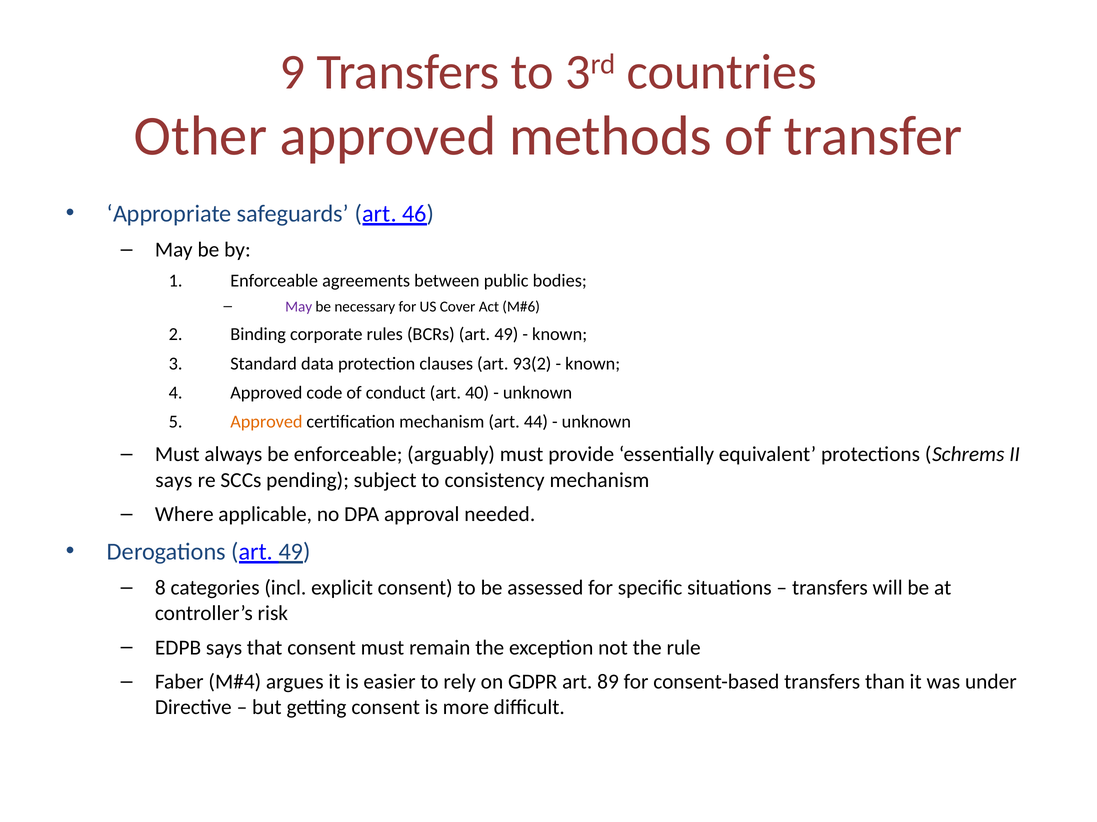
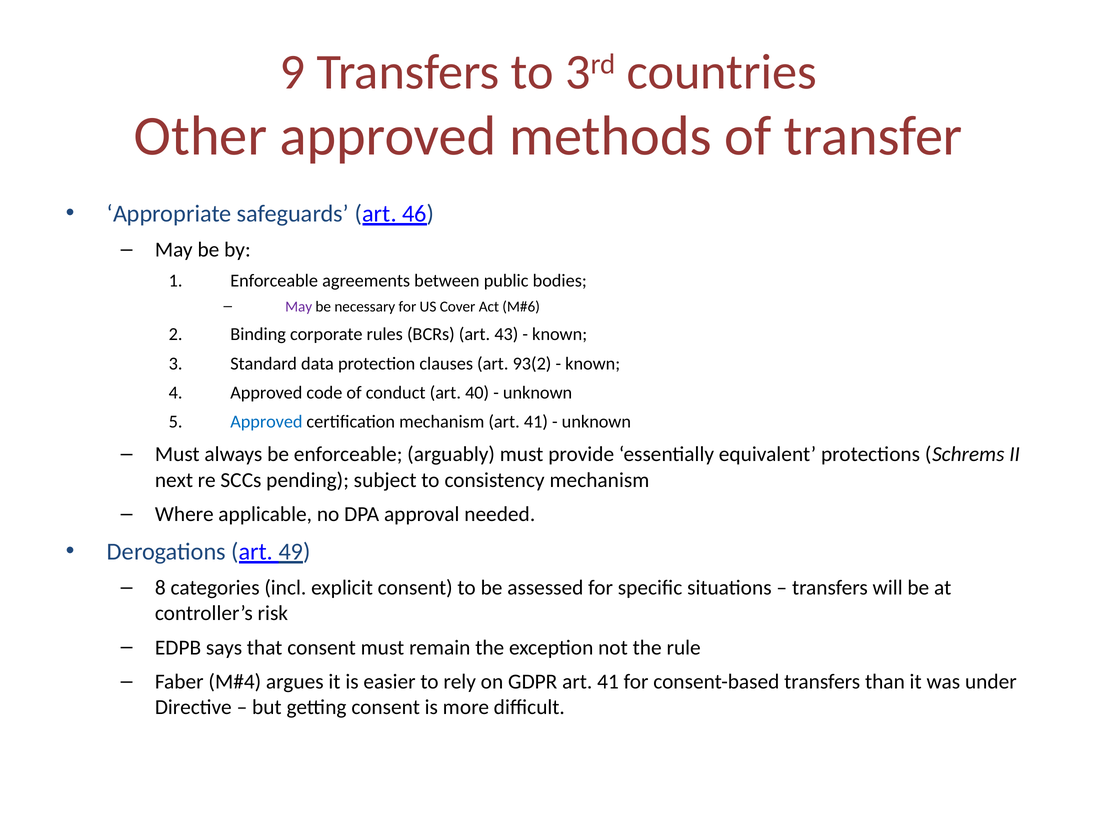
BCRs art 49: 49 -> 43 (506, 335)
Approved colour: orange -> blue (266, 422)
mechanism art 44: 44 -> 41 (536, 422)
says: says -> next (174, 480)
GDPR art 89: 89 -> 41 (608, 682)
